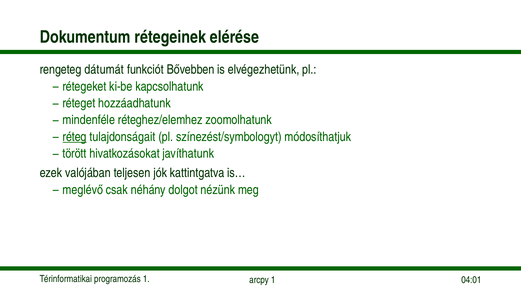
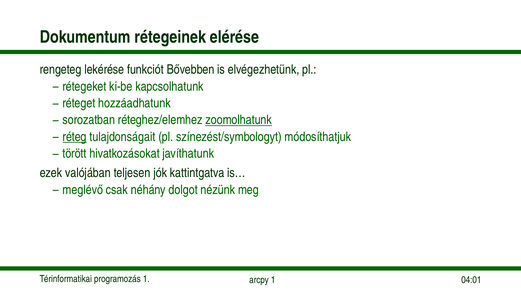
dátumát: dátumát -> lekérése (104, 70)
mindenféle: mindenféle -> sorozatban (89, 120)
zoomolhatunk underline: none -> present (239, 120)
